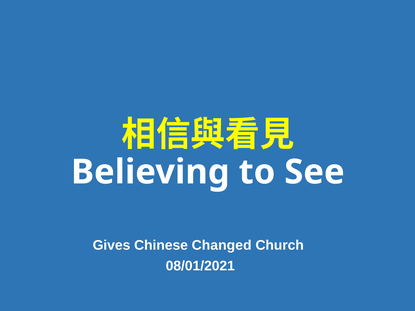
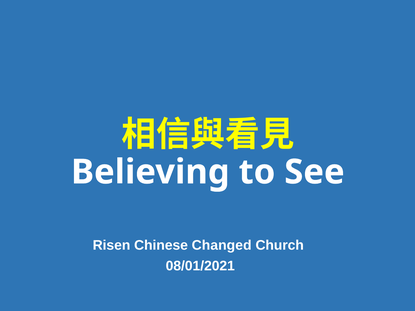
Gives: Gives -> Risen (111, 246)
